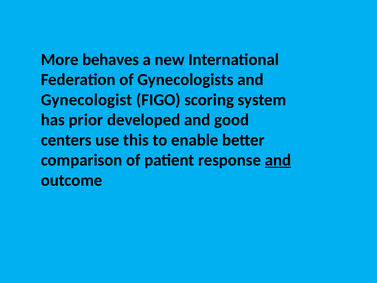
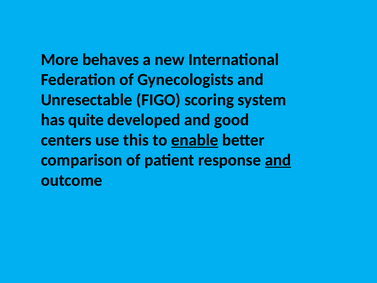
Gynecologist: Gynecologist -> Unresectable (87, 100)
prior: prior -> quite (86, 120)
enable underline: none -> present (195, 140)
